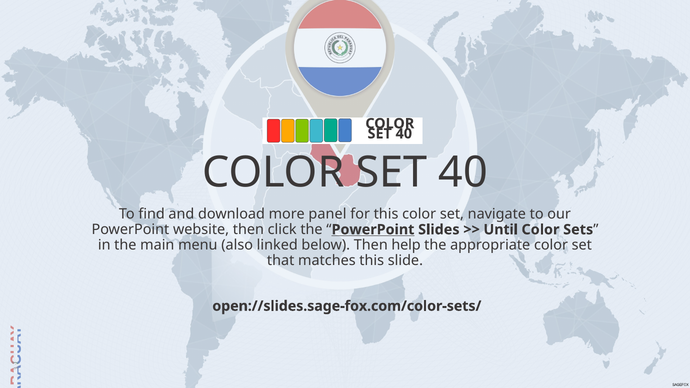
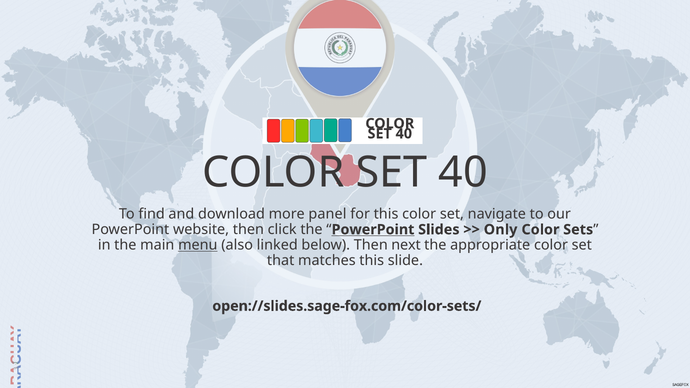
Until: Until -> Only (501, 230)
menu underline: none -> present (198, 245)
help: help -> next (406, 245)
